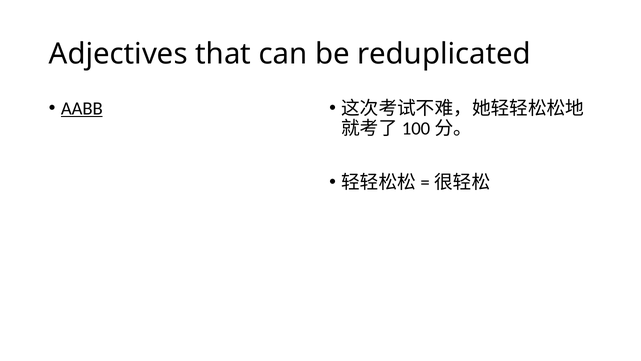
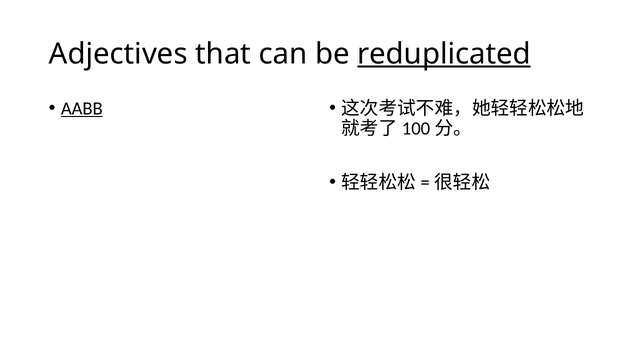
reduplicated underline: none -> present (444, 54)
